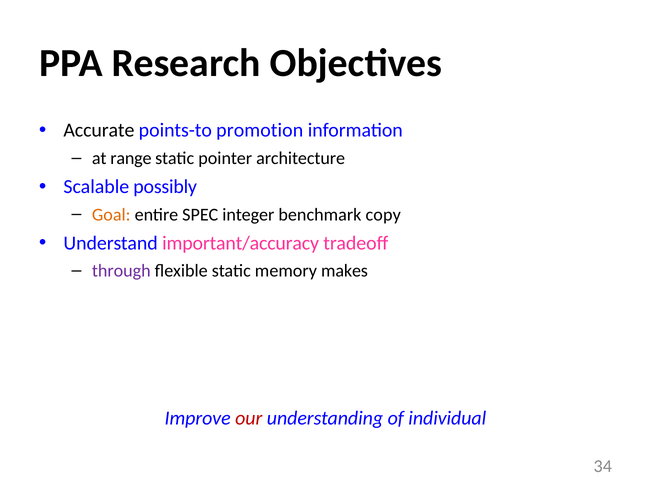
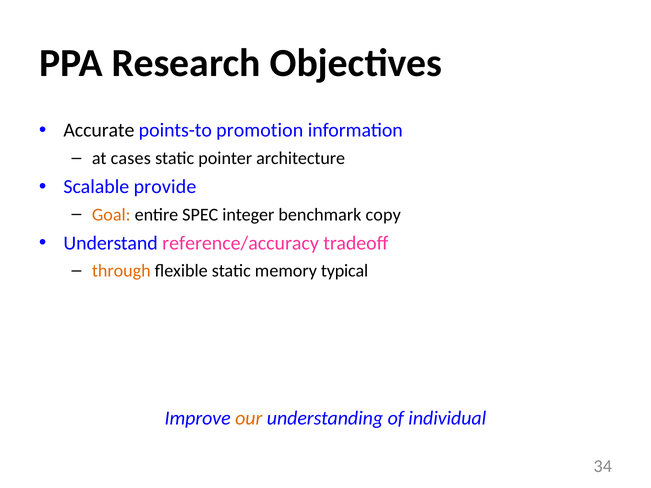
range: range -> cases (131, 158)
possibly: possibly -> provide (165, 187)
important/accuracy: important/accuracy -> reference/accuracy (241, 243)
through colour: purple -> orange (121, 271)
makes: makes -> typical (345, 271)
our colour: red -> orange (249, 418)
